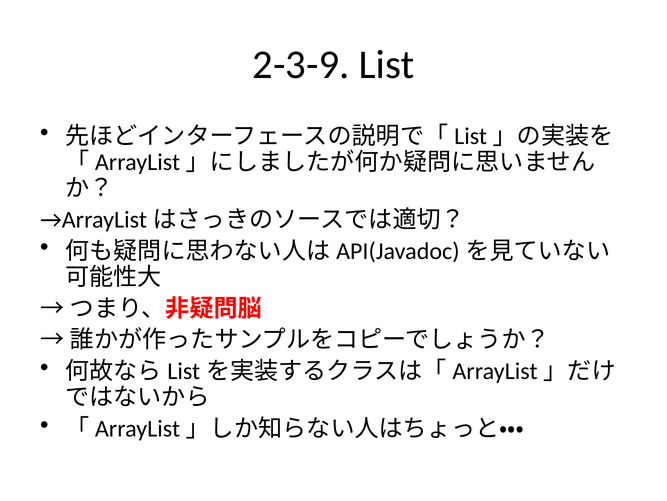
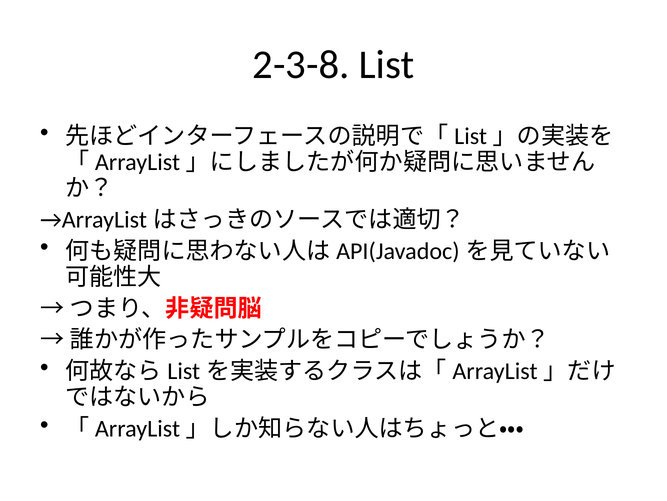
2-3-9: 2-3-9 -> 2-3-8 (301, 65)
